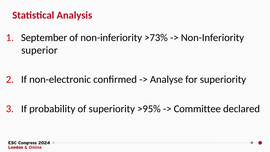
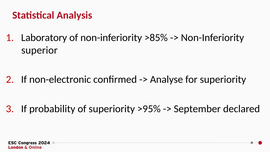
September: September -> Laboratory (44, 38)
>73%: >73% -> >85% (156, 38)
Committee: Committee -> September (197, 109)
